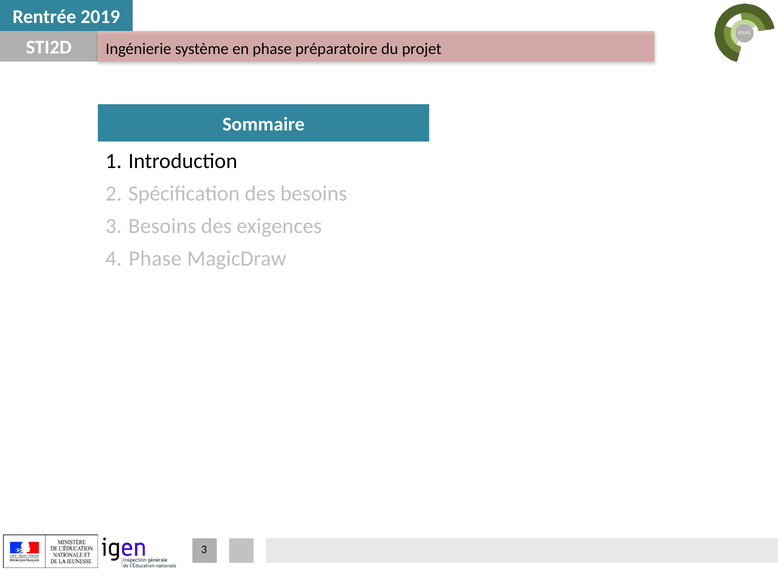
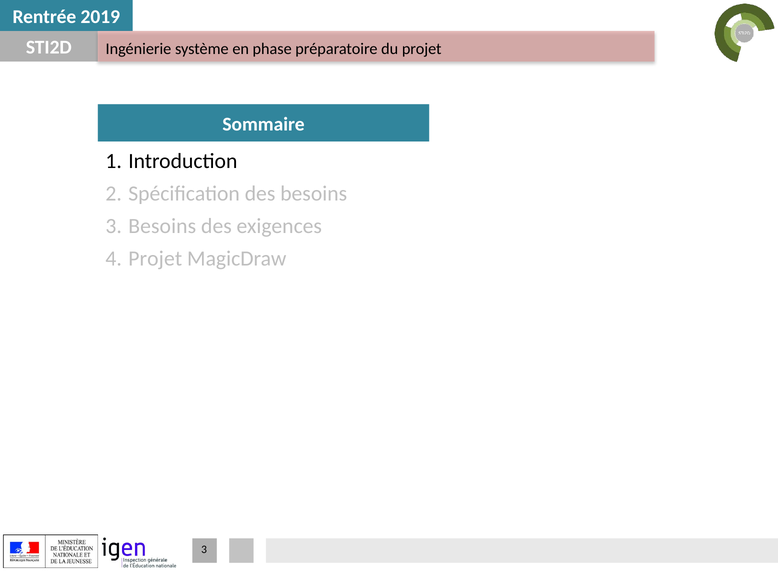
Phase: Phase -> Projet (155, 258)
